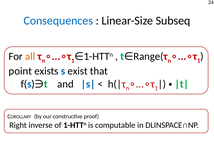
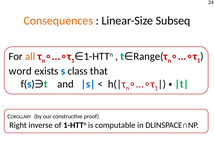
Consequences colour: blue -> orange (58, 21)
point: point -> word (20, 71)
exist: exist -> class (78, 71)
